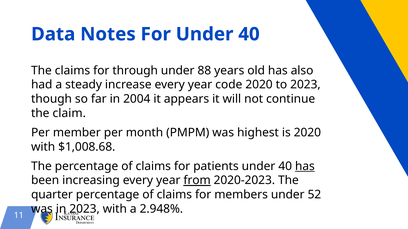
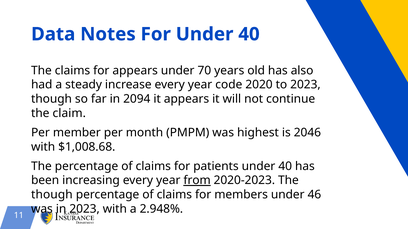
for through: through -> appears (135, 71)
88: 88 -> 70 (204, 71)
2004: 2004 -> 2094 (137, 99)
is 2020: 2020 -> 2046 (307, 133)
has underline: present -> none (305, 167)
quarter: quarter -> though (52, 195)
52: 52 -> 46 (314, 195)
